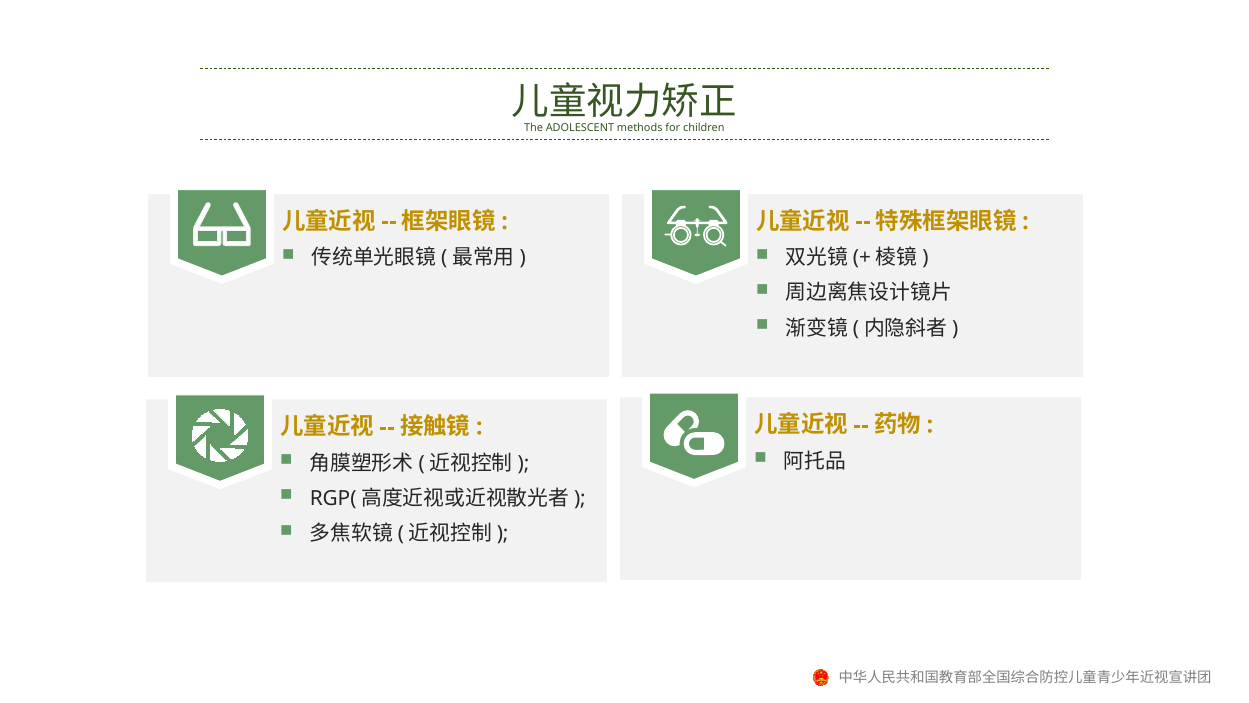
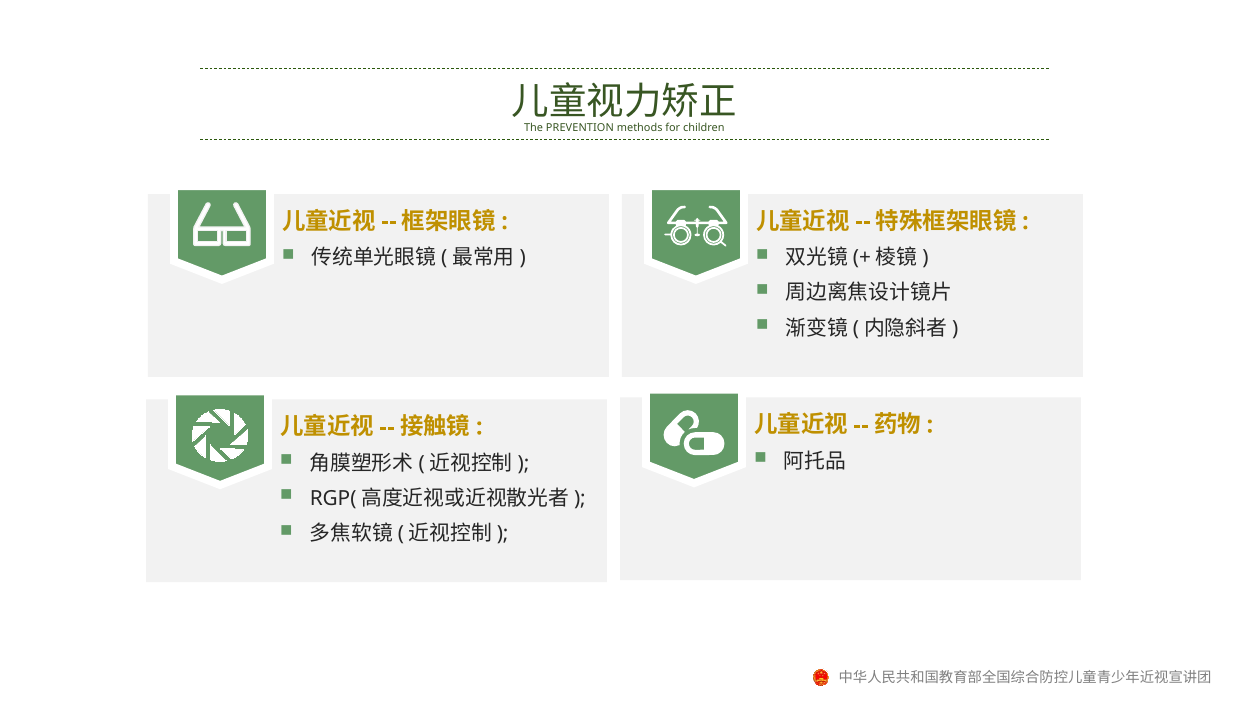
ADOLESCENT: ADOLESCENT -> PREVENTION (580, 128)
